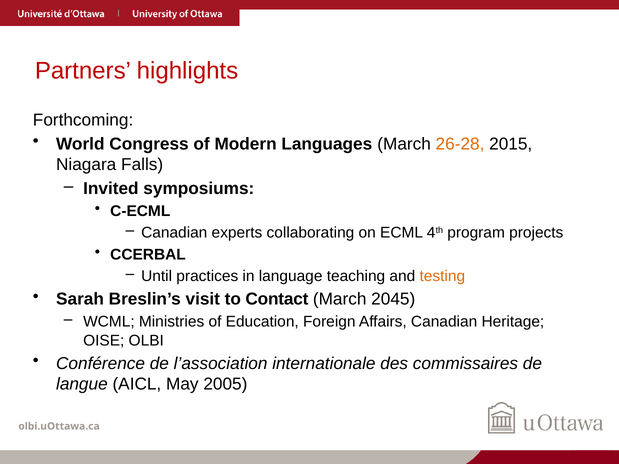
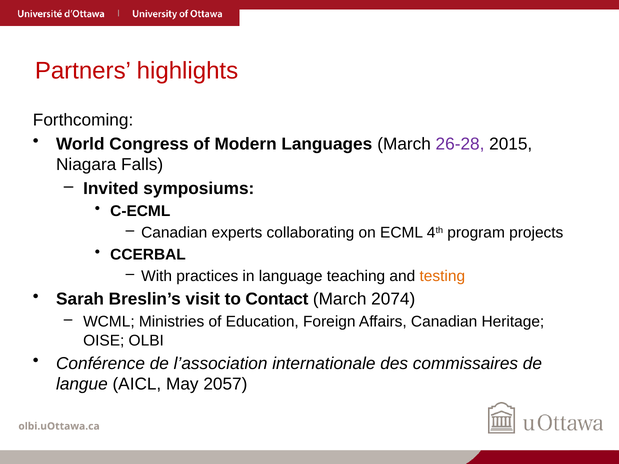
26-28 colour: orange -> purple (460, 144)
Until: Until -> With (157, 276)
2045: 2045 -> 2074 (393, 299)
2005: 2005 -> 2057 (225, 384)
